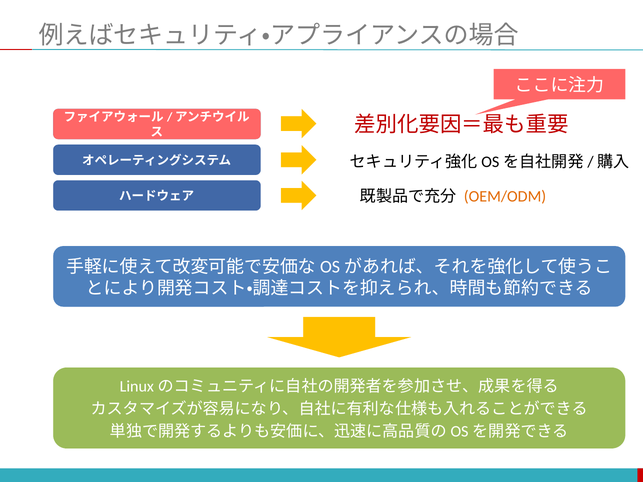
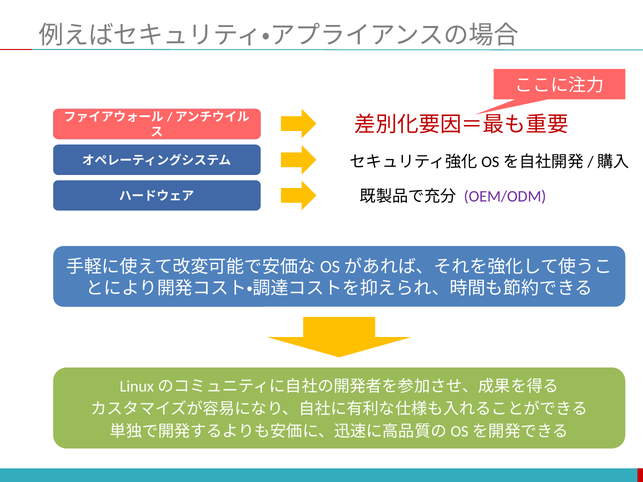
OEM/ODM colour: orange -> purple (505, 196)
